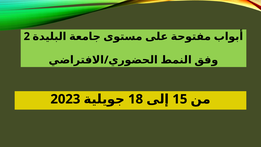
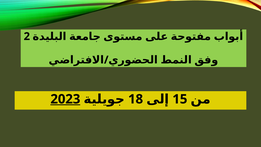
2023 underline: none -> present (65, 99)
